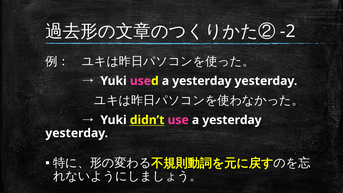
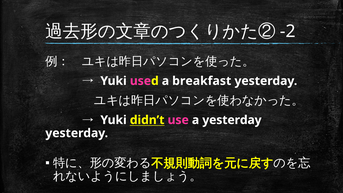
used a yesterday: yesterday -> breakfast (202, 81)
